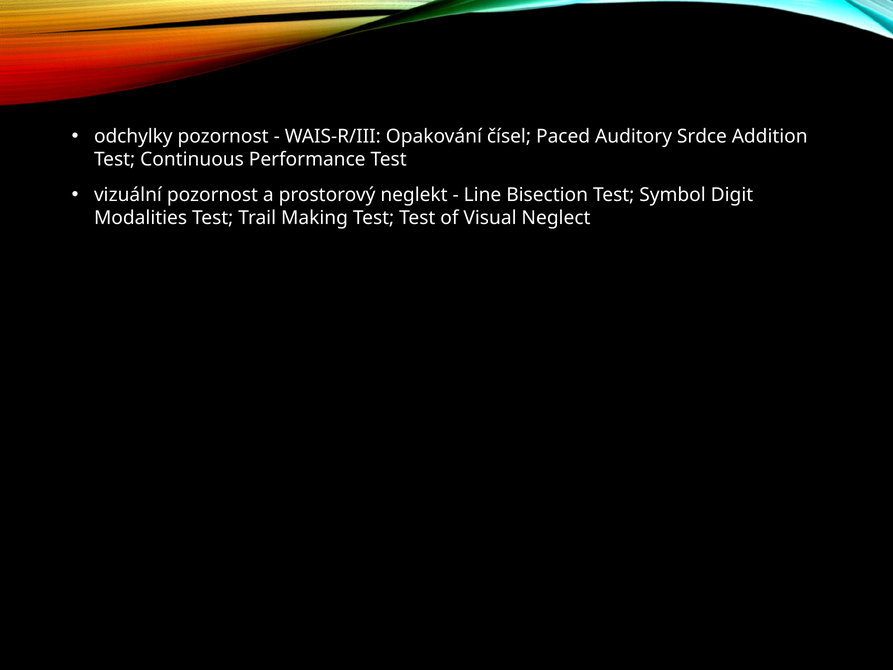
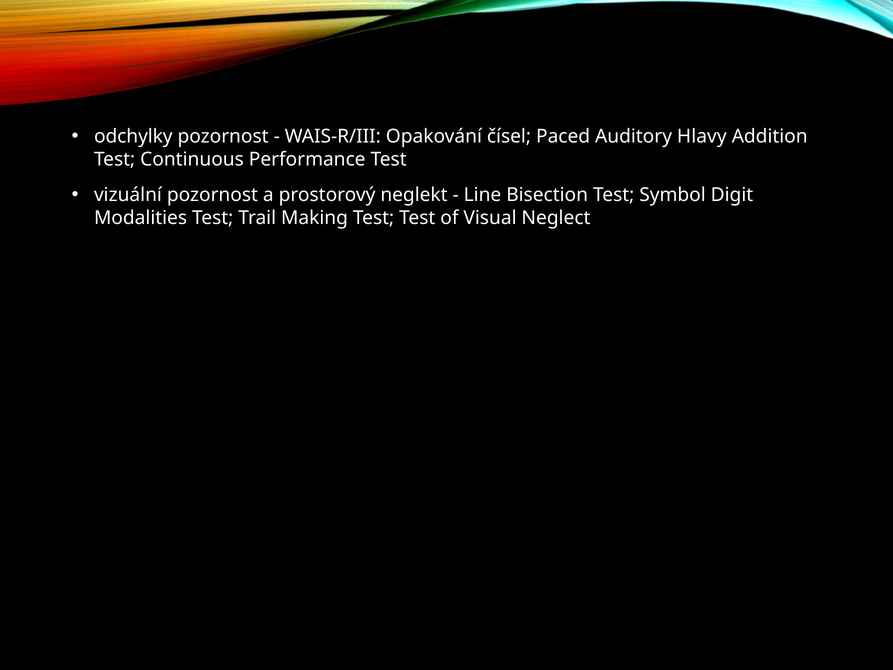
Srdce: Srdce -> Hlavy (702, 136)
